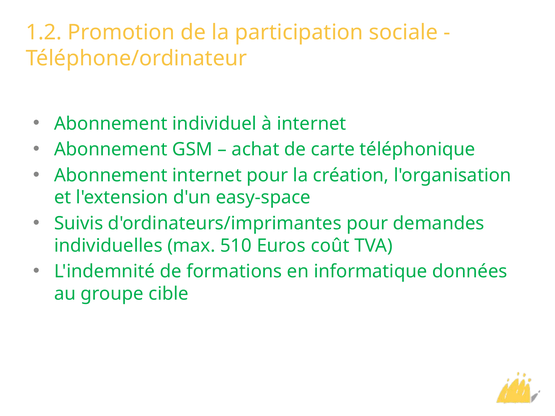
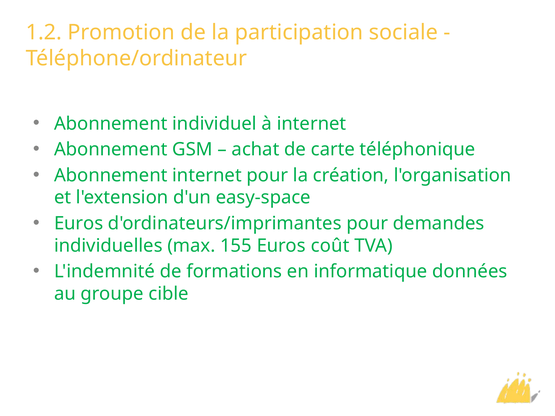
Suivis: Suivis -> Euros (79, 224)
510: 510 -> 155 (236, 246)
